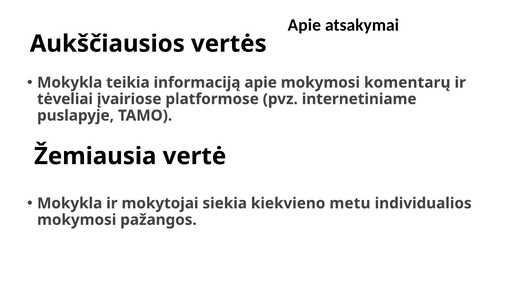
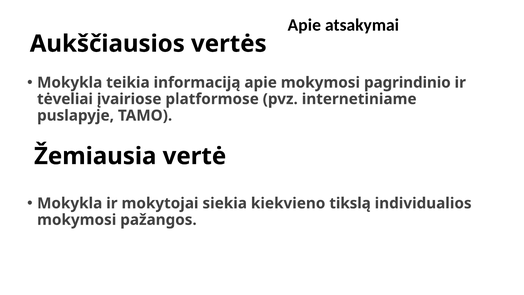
komentarų: komentarų -> pagrindinio (407, 82)
metu: metu -> tikslą (350, 203)
